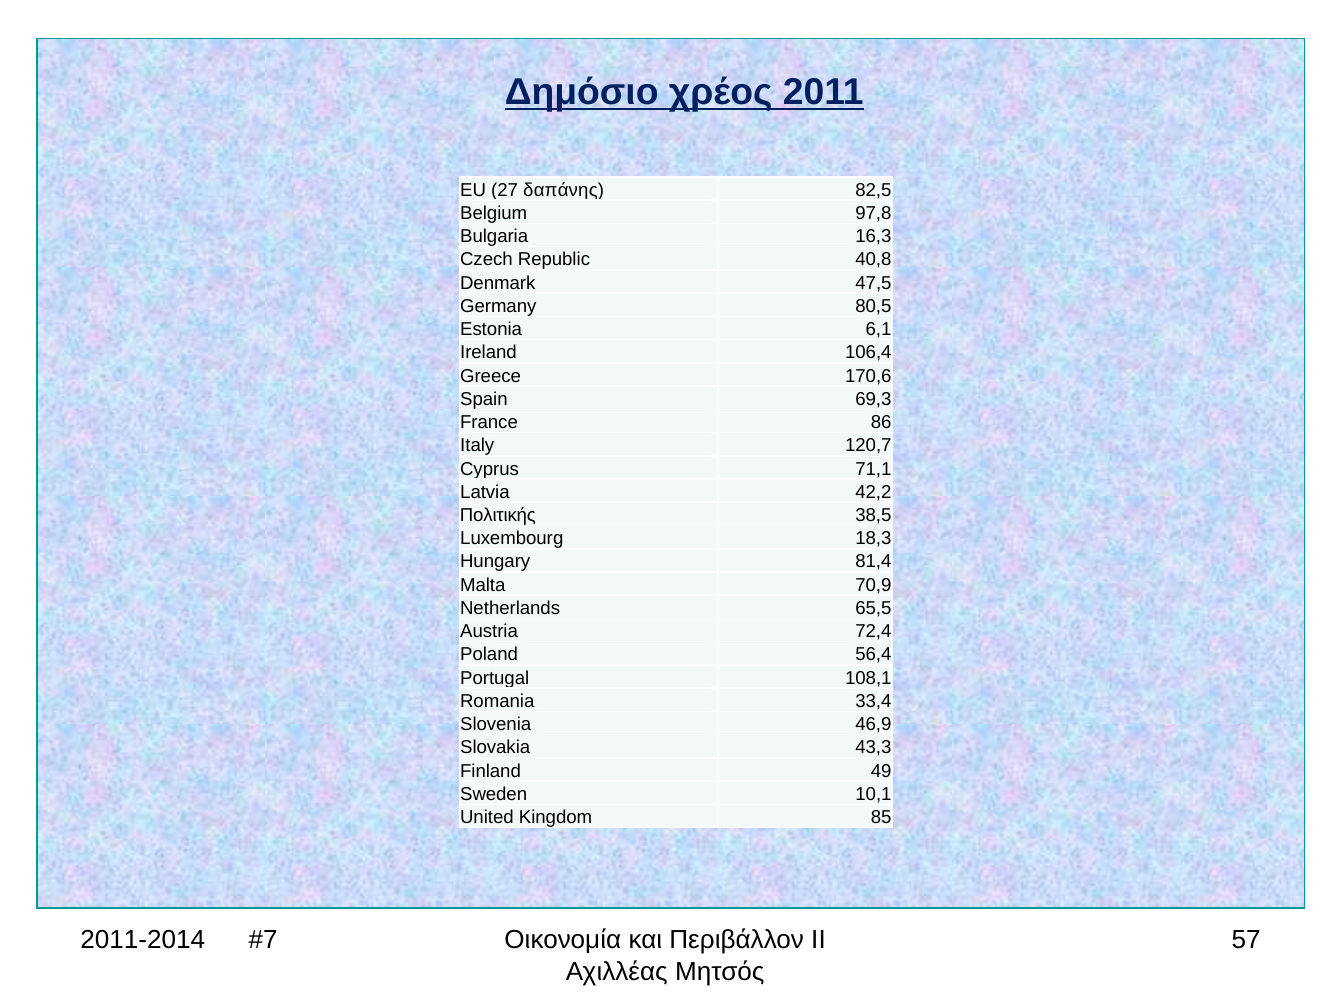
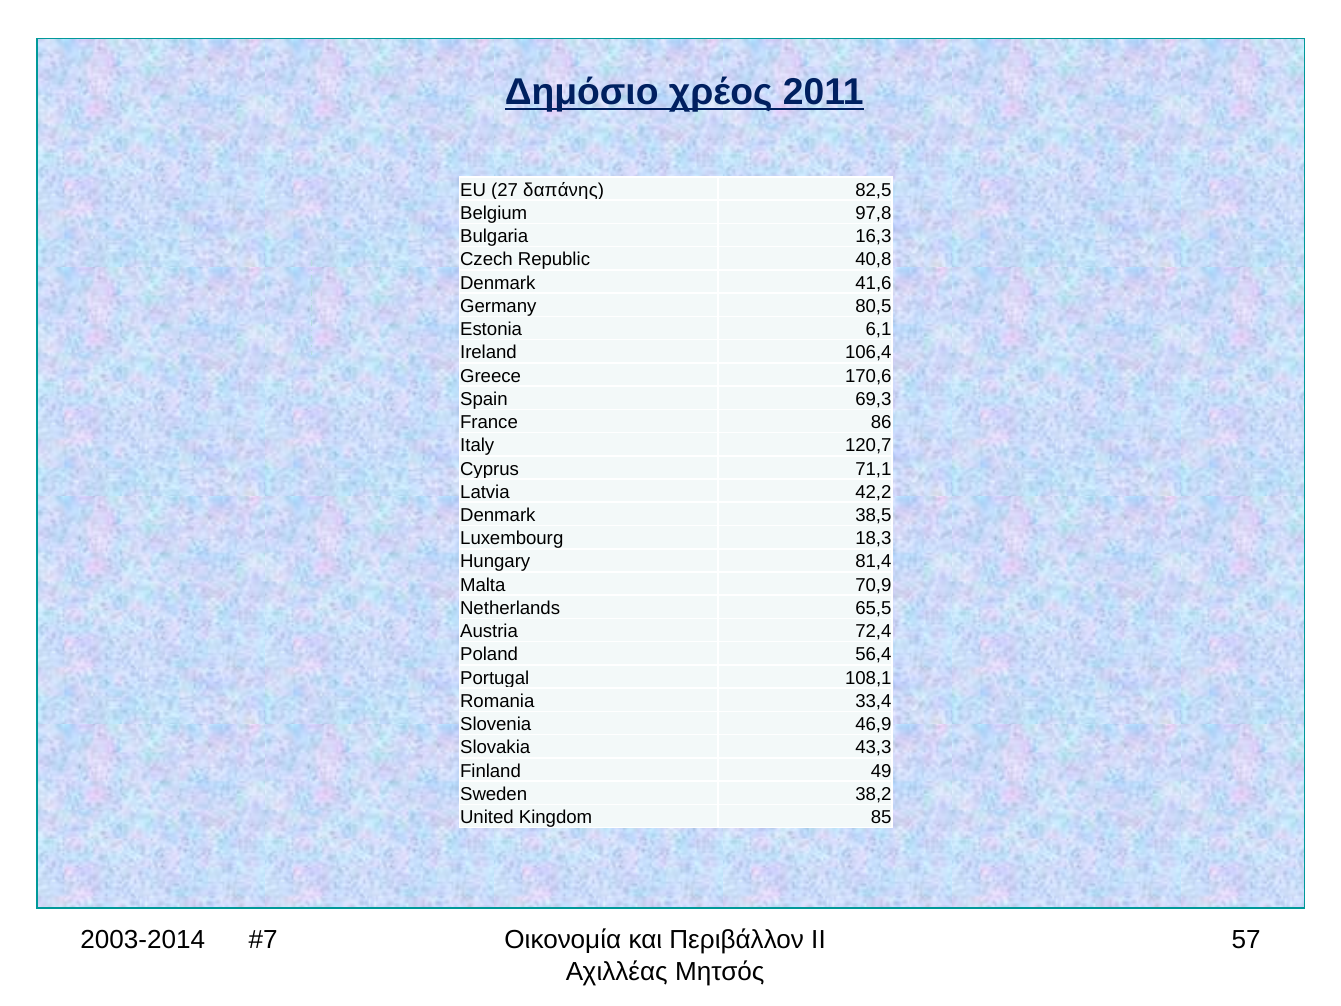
47,5: 47,5 -> 41,6 (873, 283)
Πολιτικής: Πολιτικής -> Denmark (498, 515)
10,1: 10,1 -> 38,2 (873, 794)
2011-2014: 2011-2014 -> 2003-2014 (143, 940)
